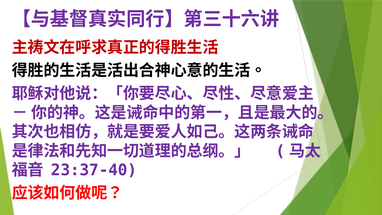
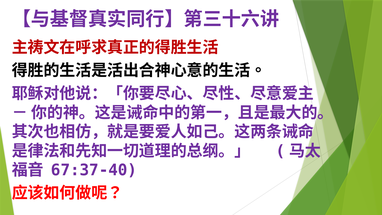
23:37-40: 23:37-40 -> 67:37-40 (94, 170)
